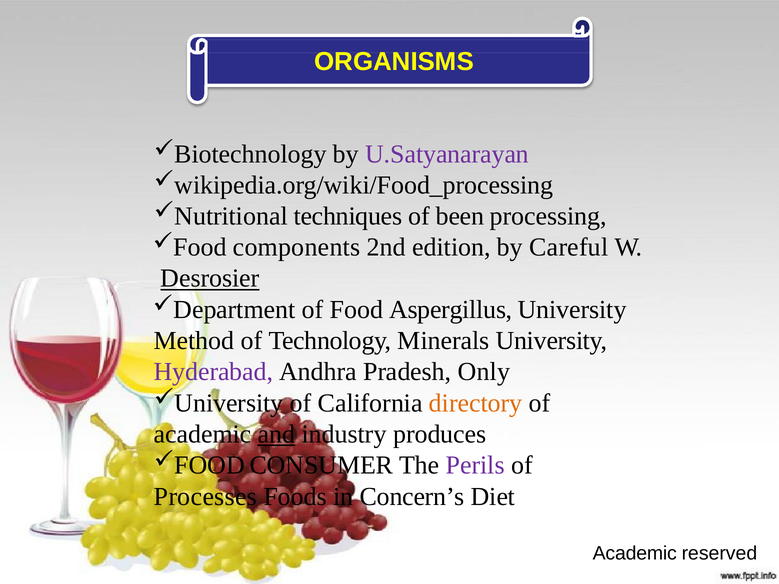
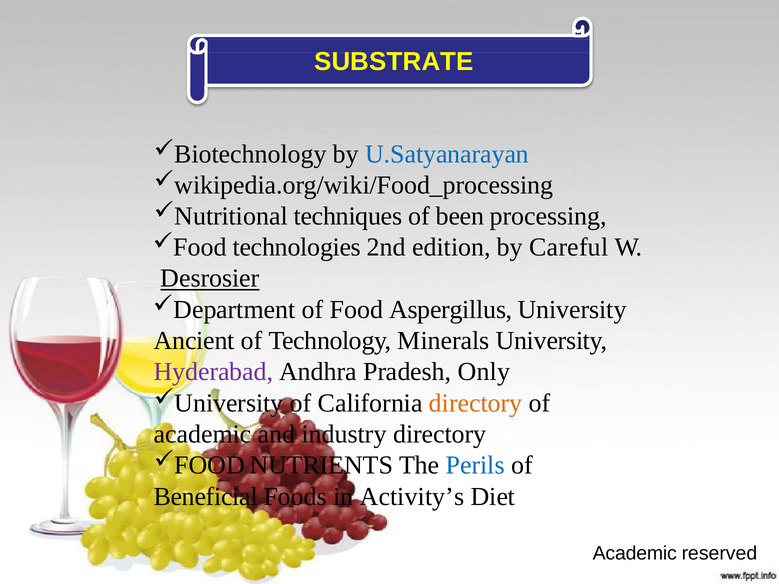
ORGANISMS: ORGANISMS -> SUBSTRATE (394, 62)
U.Satyanarayan colour: purple -> blue (447, 154)
components: components -> technologies (297, 247)
Method: Method -> Ancient (194, 341)
and underline: present -> none (276, 434)
industry produces: produces -> directory (440, 434)
CONSUMER: CONSUMER -> NUTRIENTS (321, 466)
Perils colour: purple -> blue (475, 466)
Processes: Processes -> Beneficial (206, 497)
Concern’s: Concern’s -> Activity’s (412, 497)
